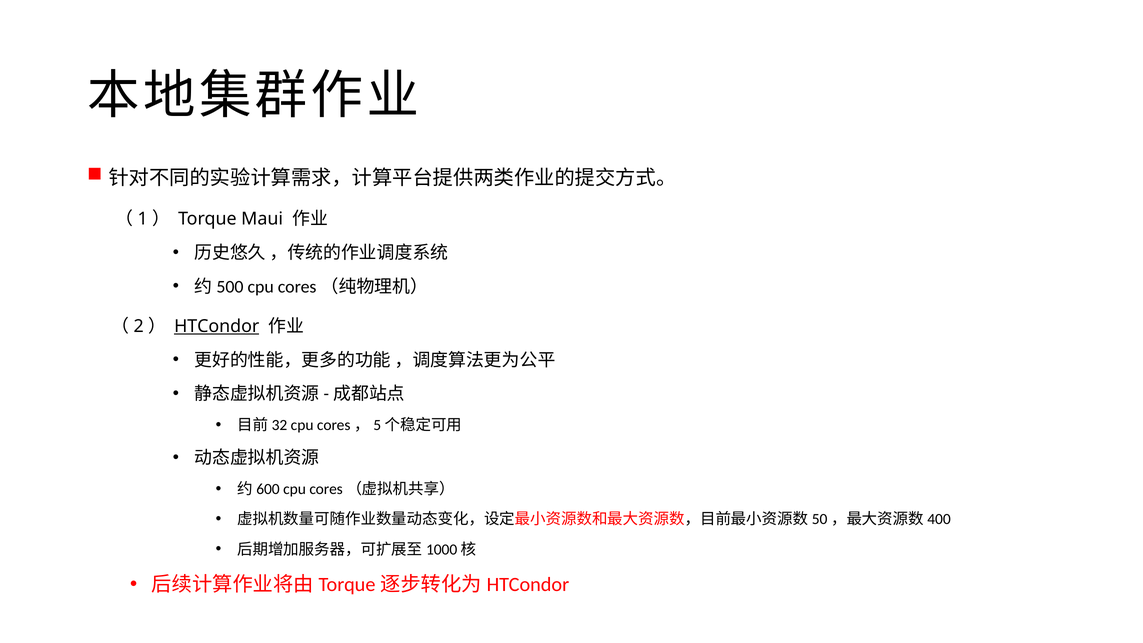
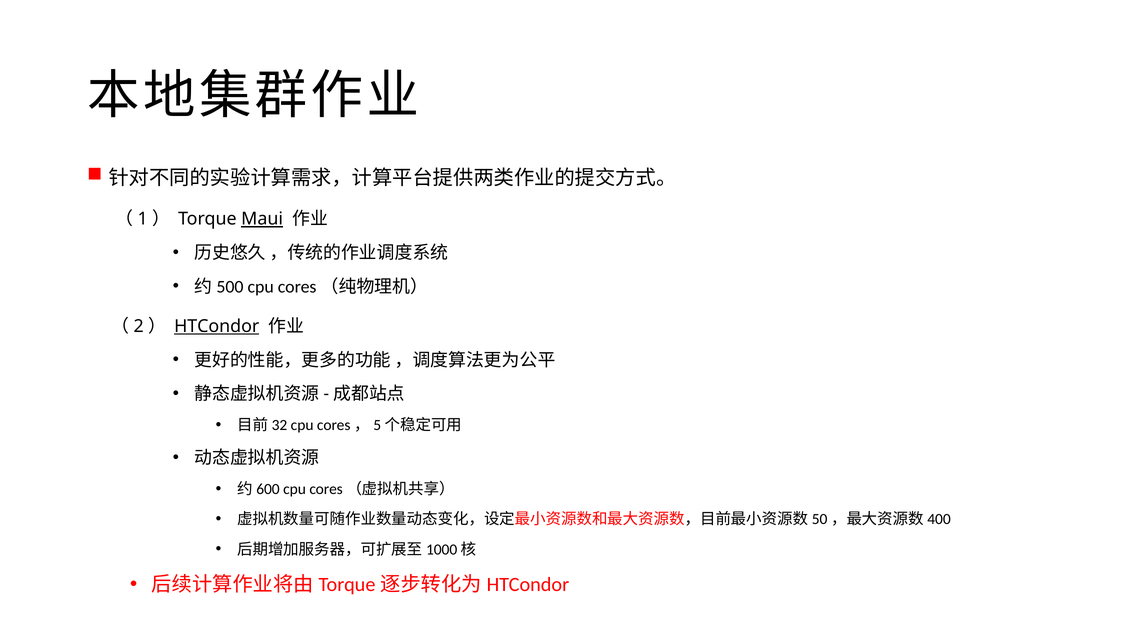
Maui underline: none -> present (262, 219)
